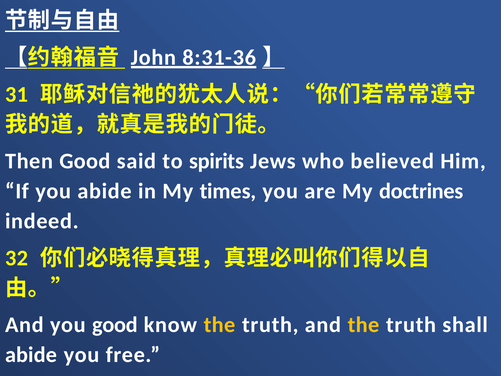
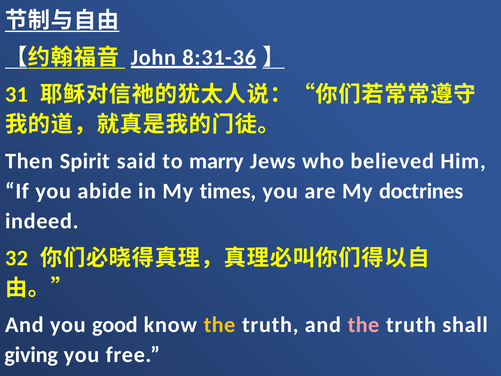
Then Good: Good -> Spirit (85, 161)
spirits: spirits -> marry (217, 161)
the colour: yellow -> pink (364, 325)
abide: abide -> giving (31, 355)
